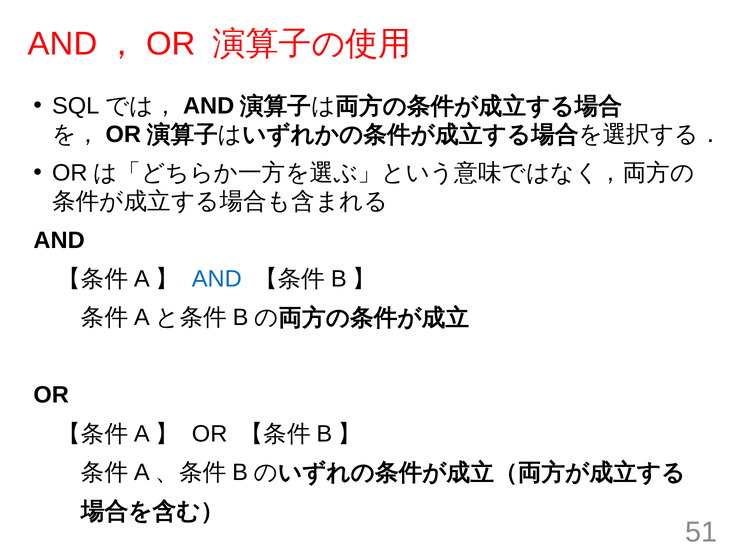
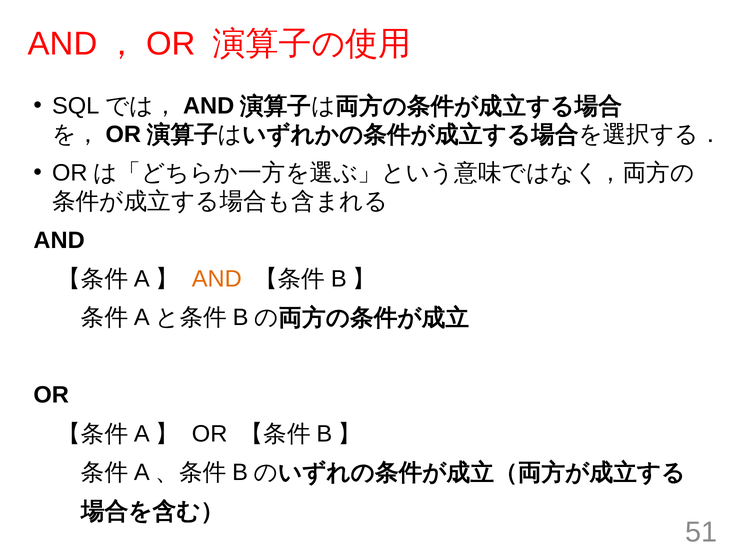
AND colour: blue -> orange (217, 279)
